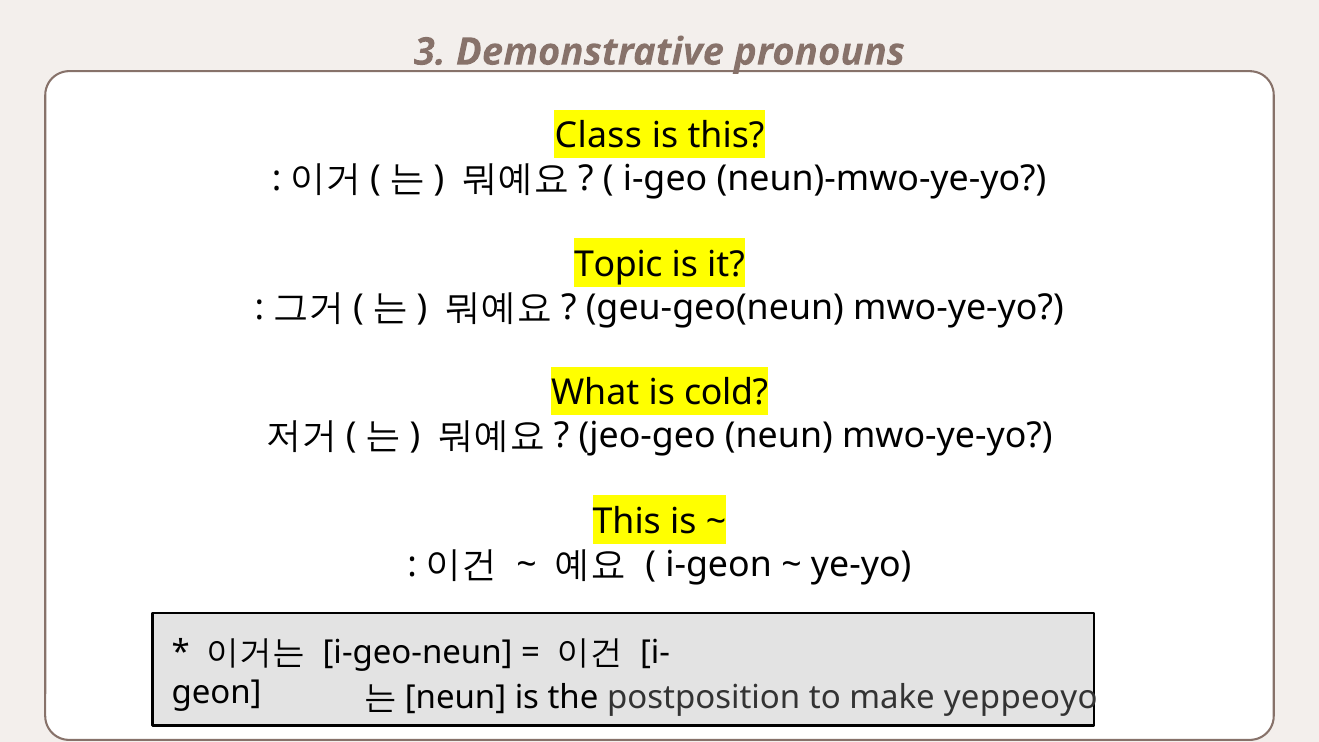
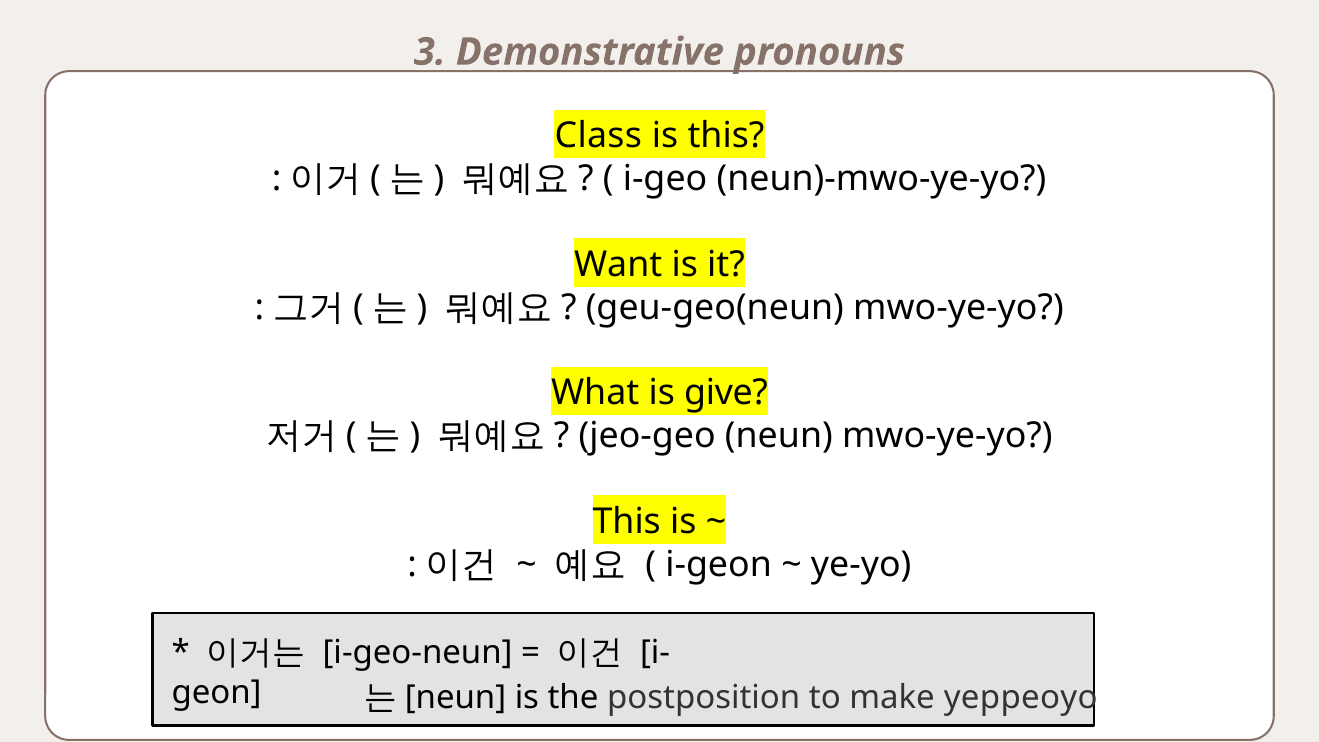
Topic: Topic -> Want (618, 265)
cold: cold -> give (726, 393)
